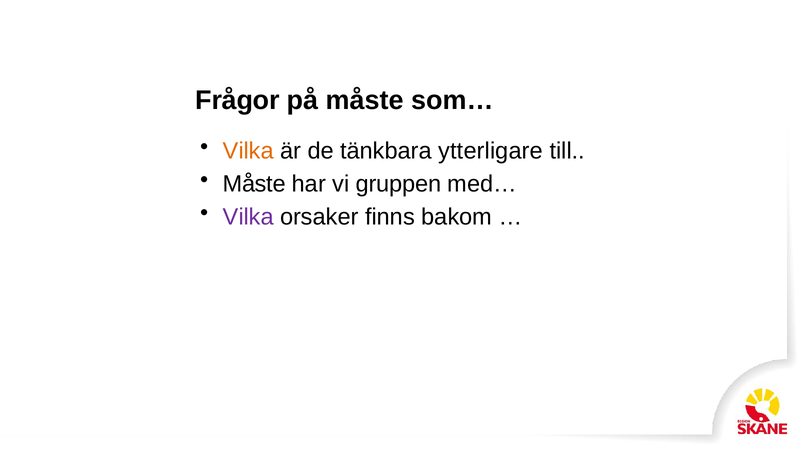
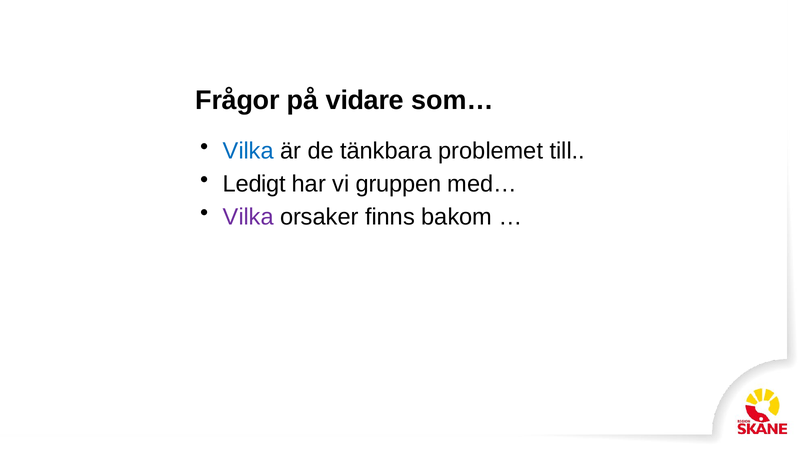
på måste: måste -> vidare (365, 100)
Vilka colour: orange -> blue (248, 151)
ytterligare: ytterligare -> problemet (491, 151)
Måste: Måste -> Ledigt (254, 184)
